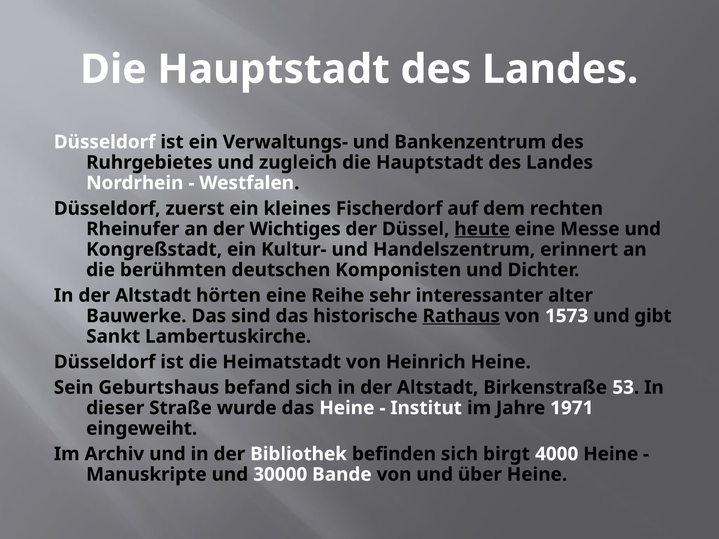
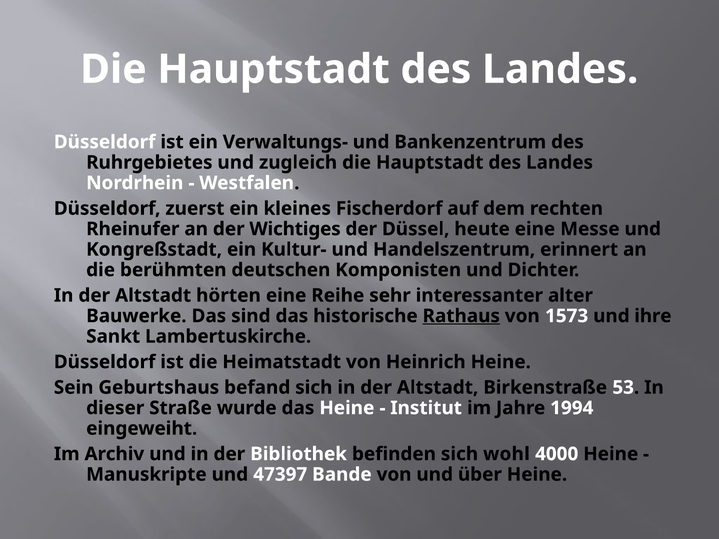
heute underline: present -> none (482, 229)
gibt: gibt -> ihre (653, 316)
1971: 1971 -> 1994 (572, 408)
birgt: birgt -> wohl (506, 454)
30000: 30000 -> 47397 (280, 475)
